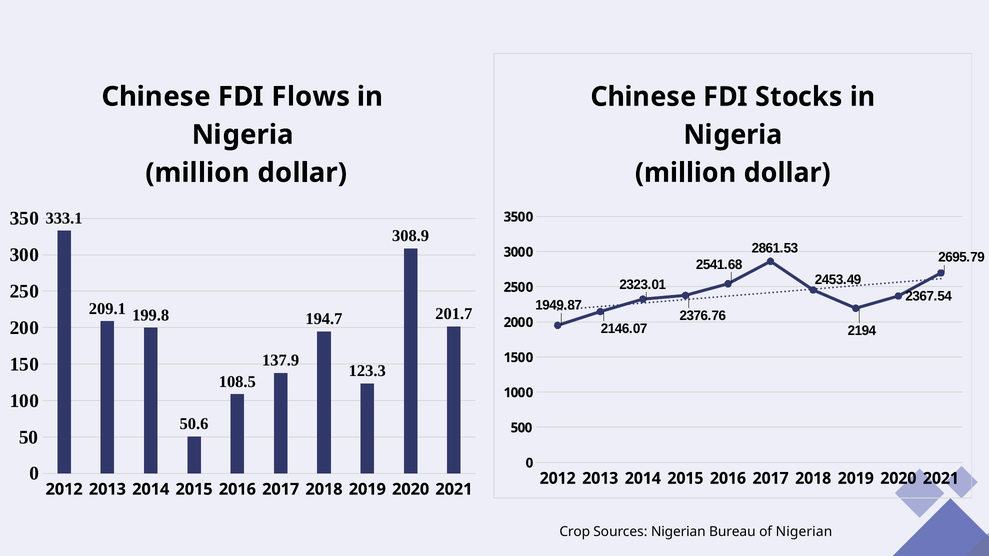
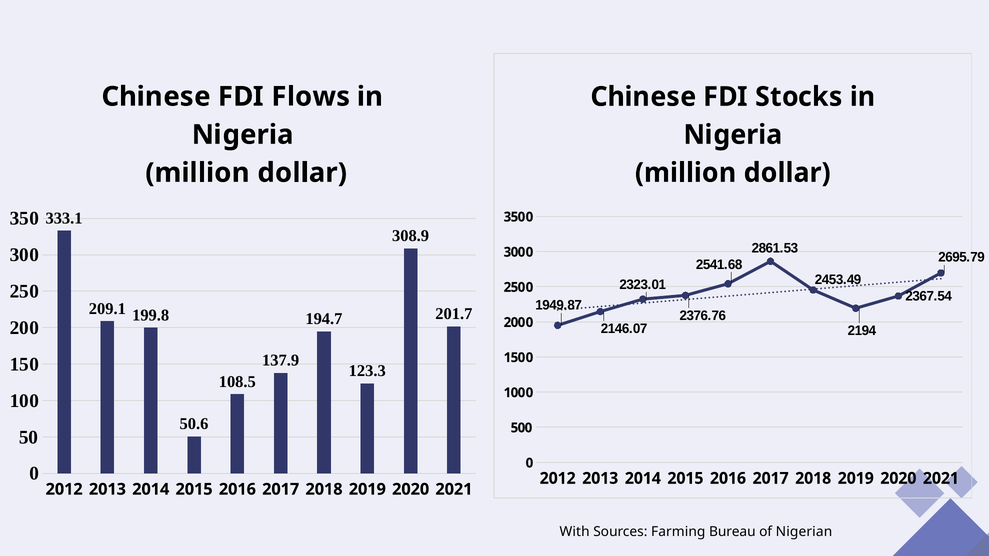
Crop: Crop -> With (575, 532)
Sources Nigerian: Nigerian -> Farming (678, 532)
